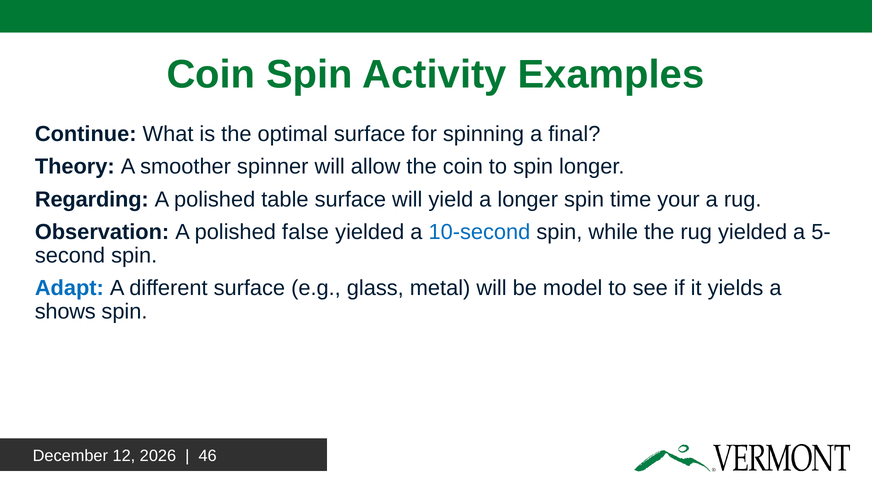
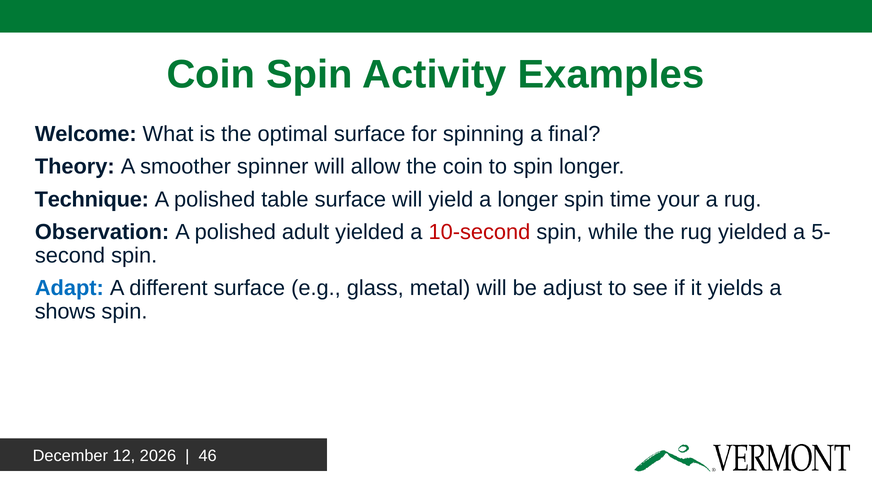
Continue: Continue -> Welcome (86, 134)
Regarding: Regarding -> Technique (92, 200)
false: false -> adult (306, 232)
10-second colour: blue -> red (479, 232)
model: model -> adjust (573, 288)
